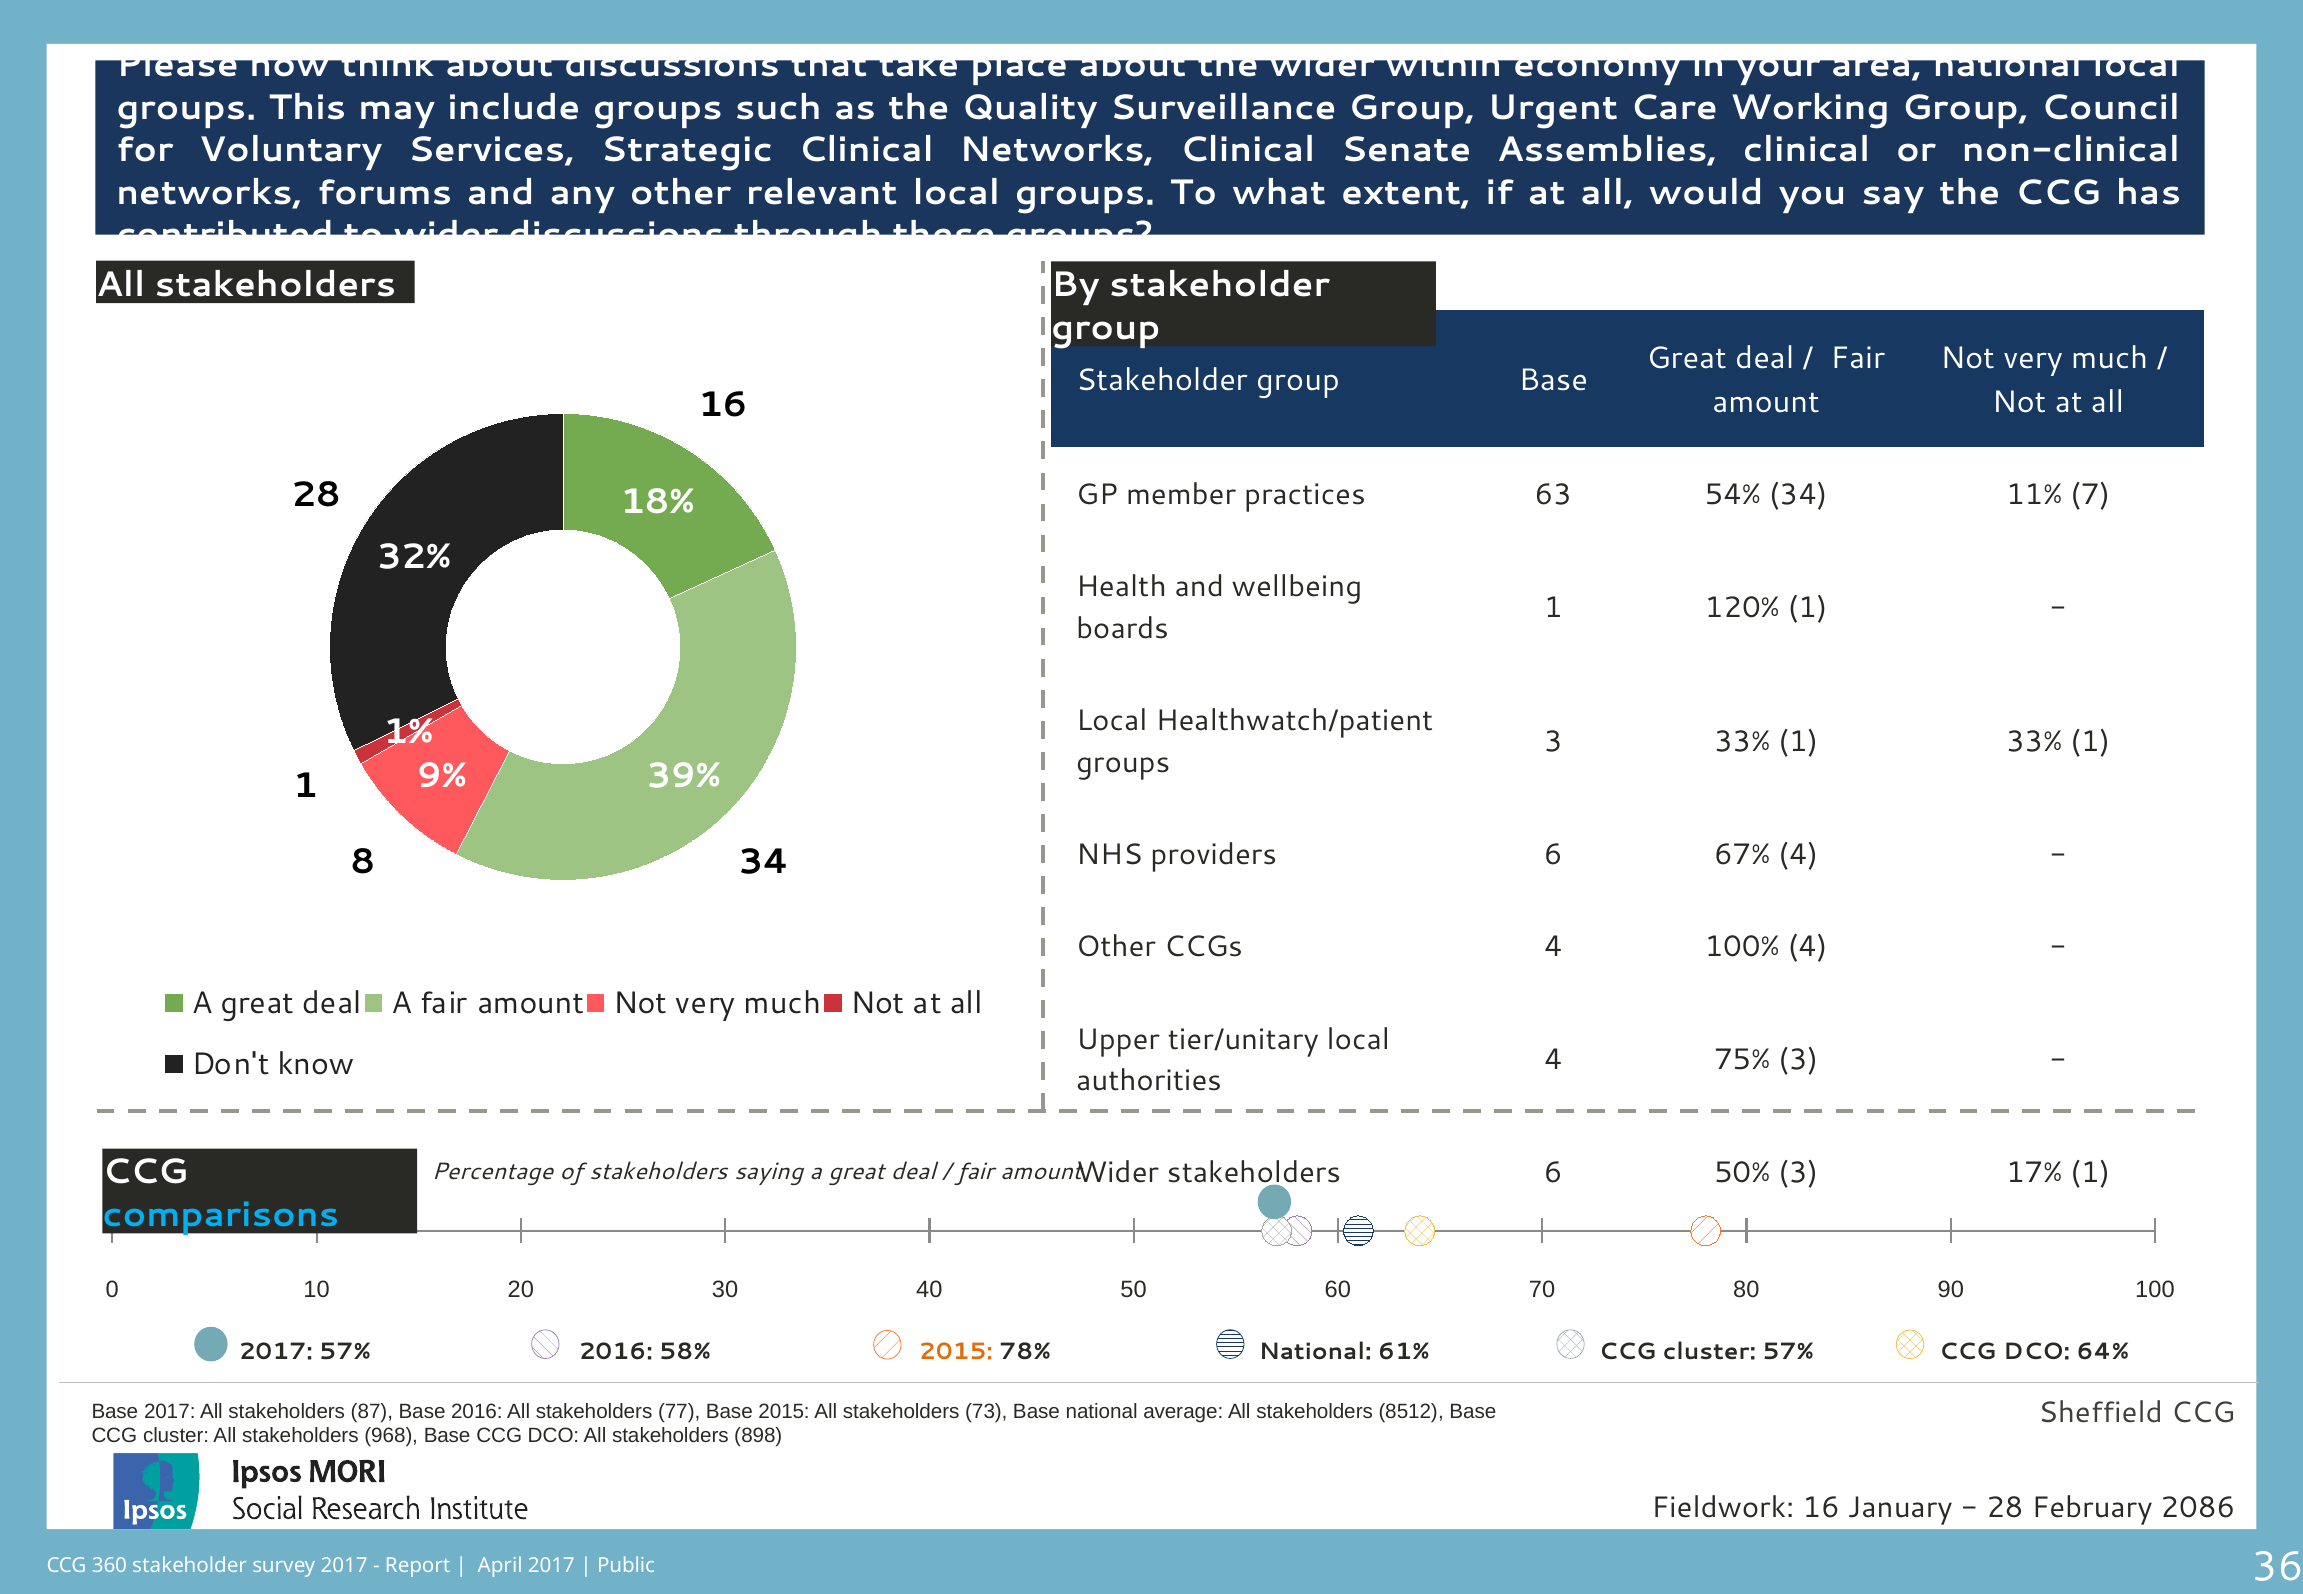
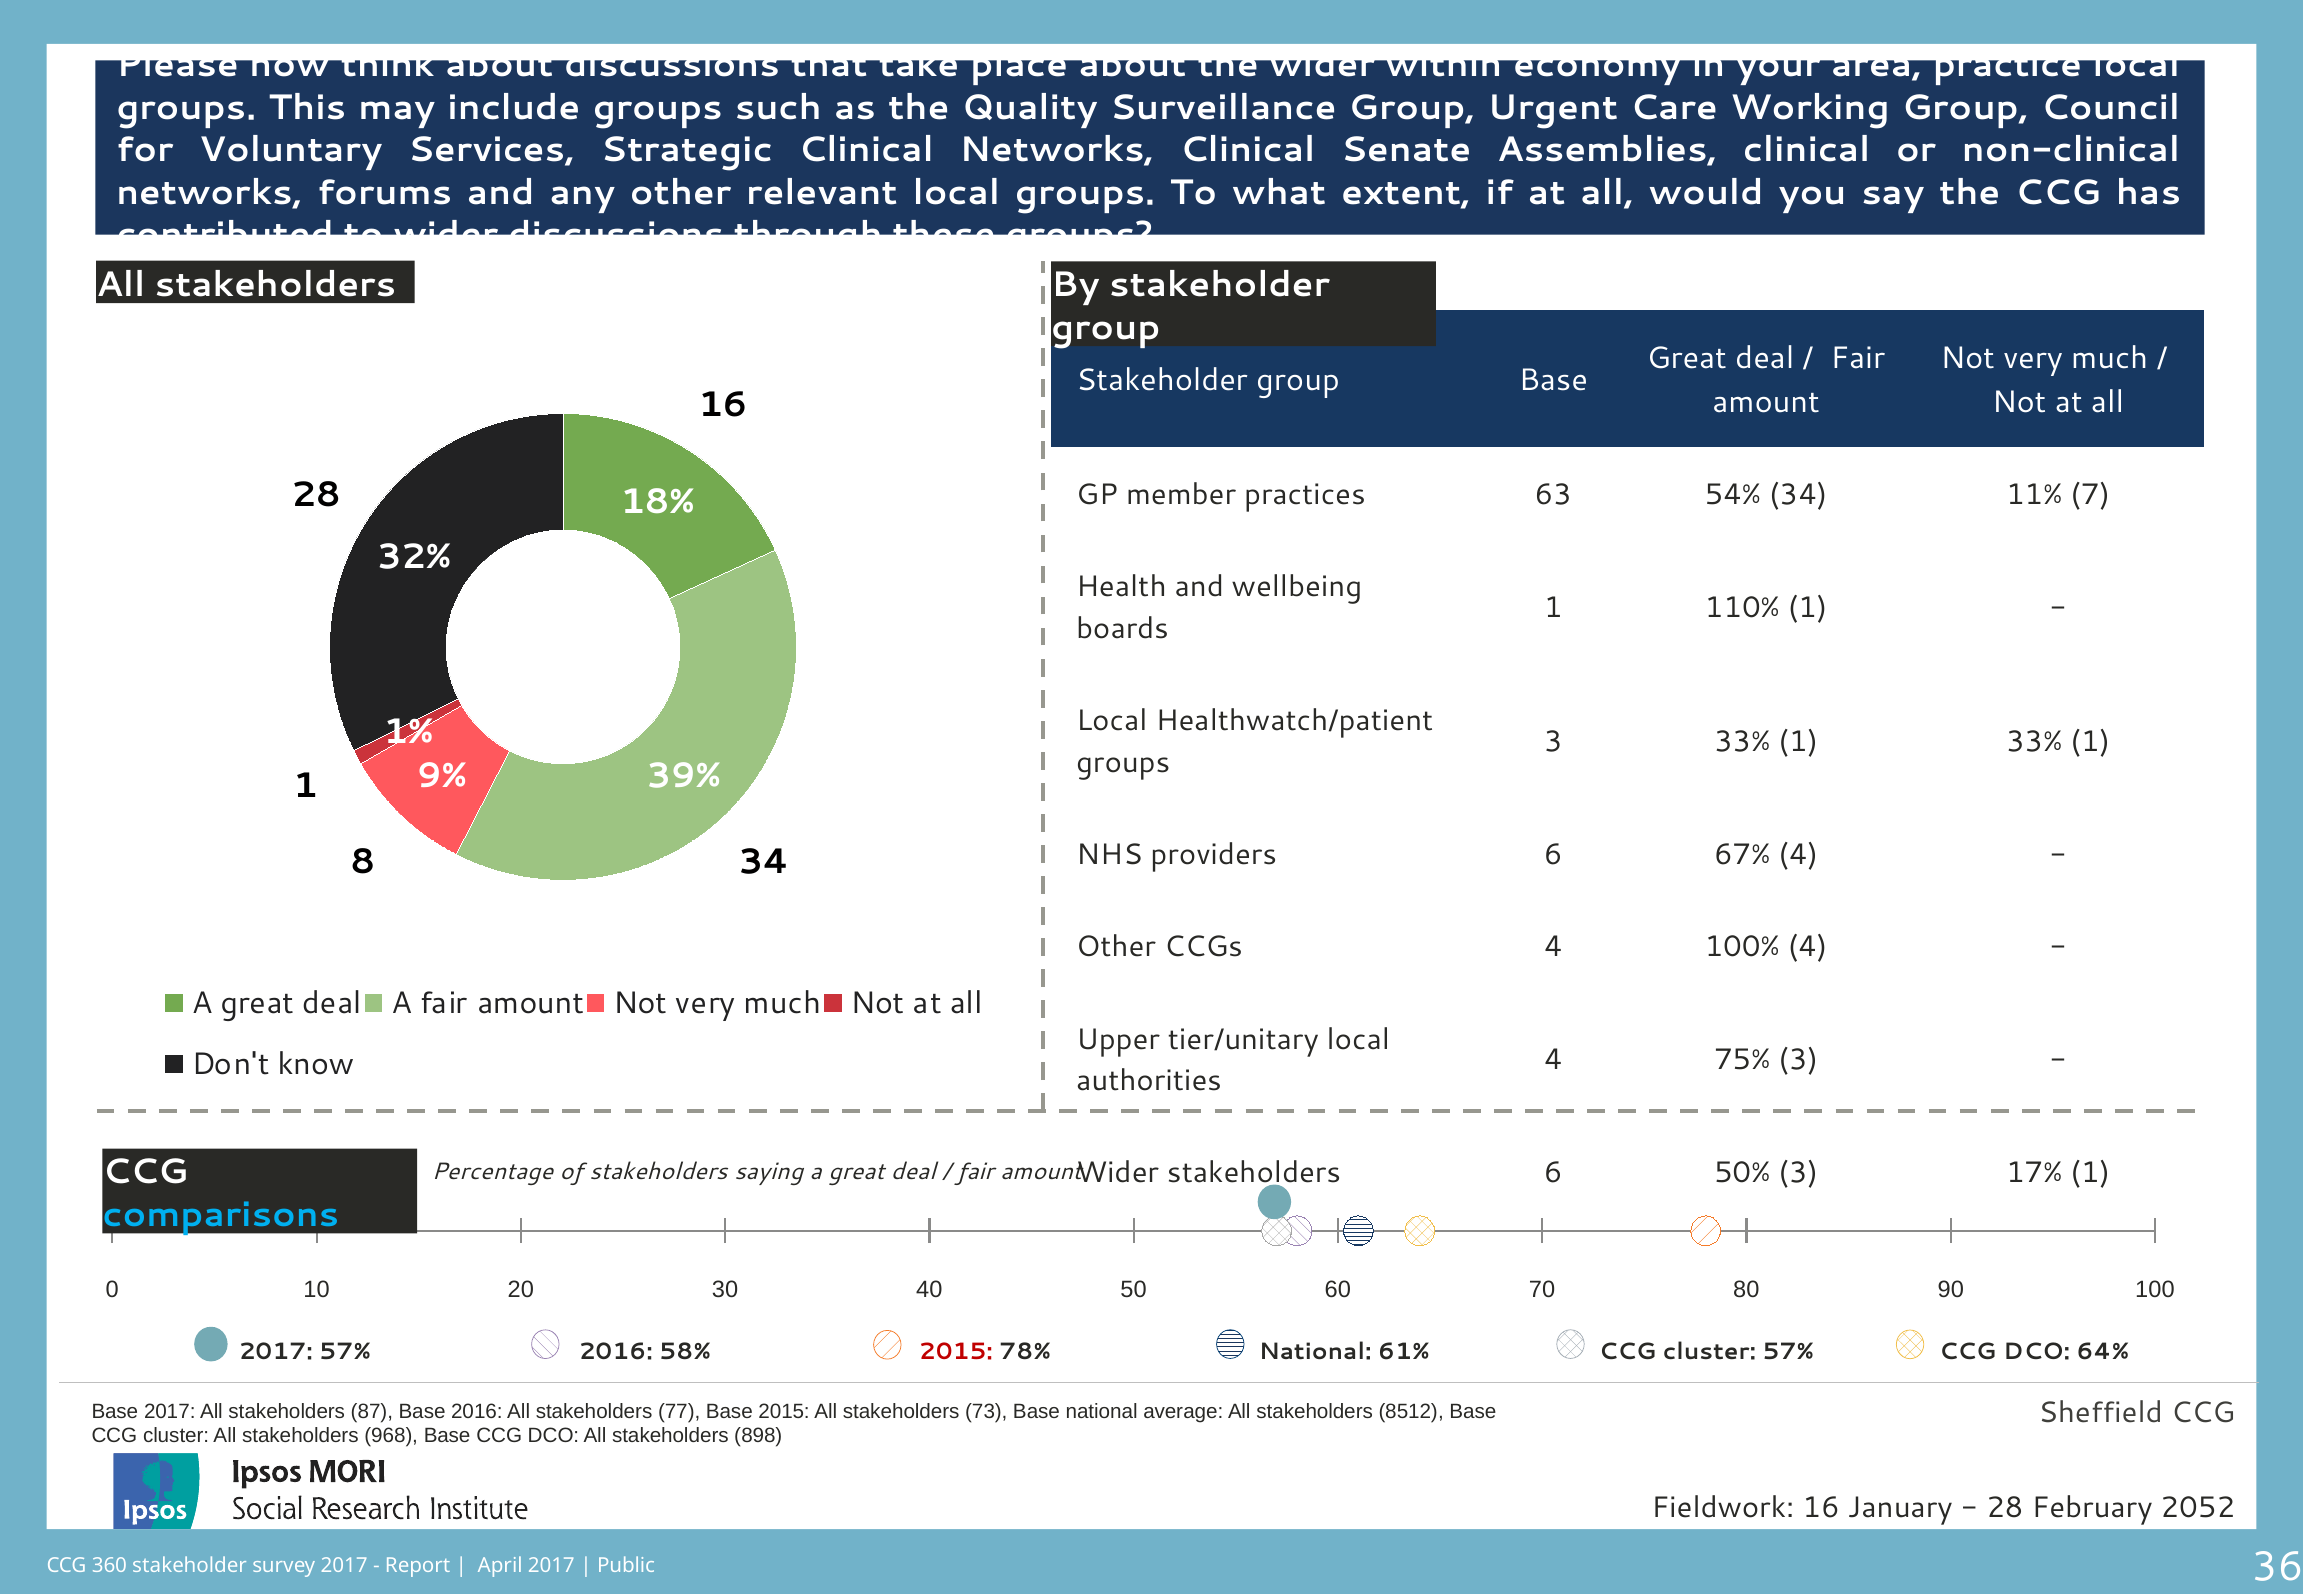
area national: national -> practice (2007, 65)
120%: 120% -> 110% (1742, 608)
2015 colour: orange -> red (956, 1352)
2086: 2086 -> 2052 (2198, 1508)
